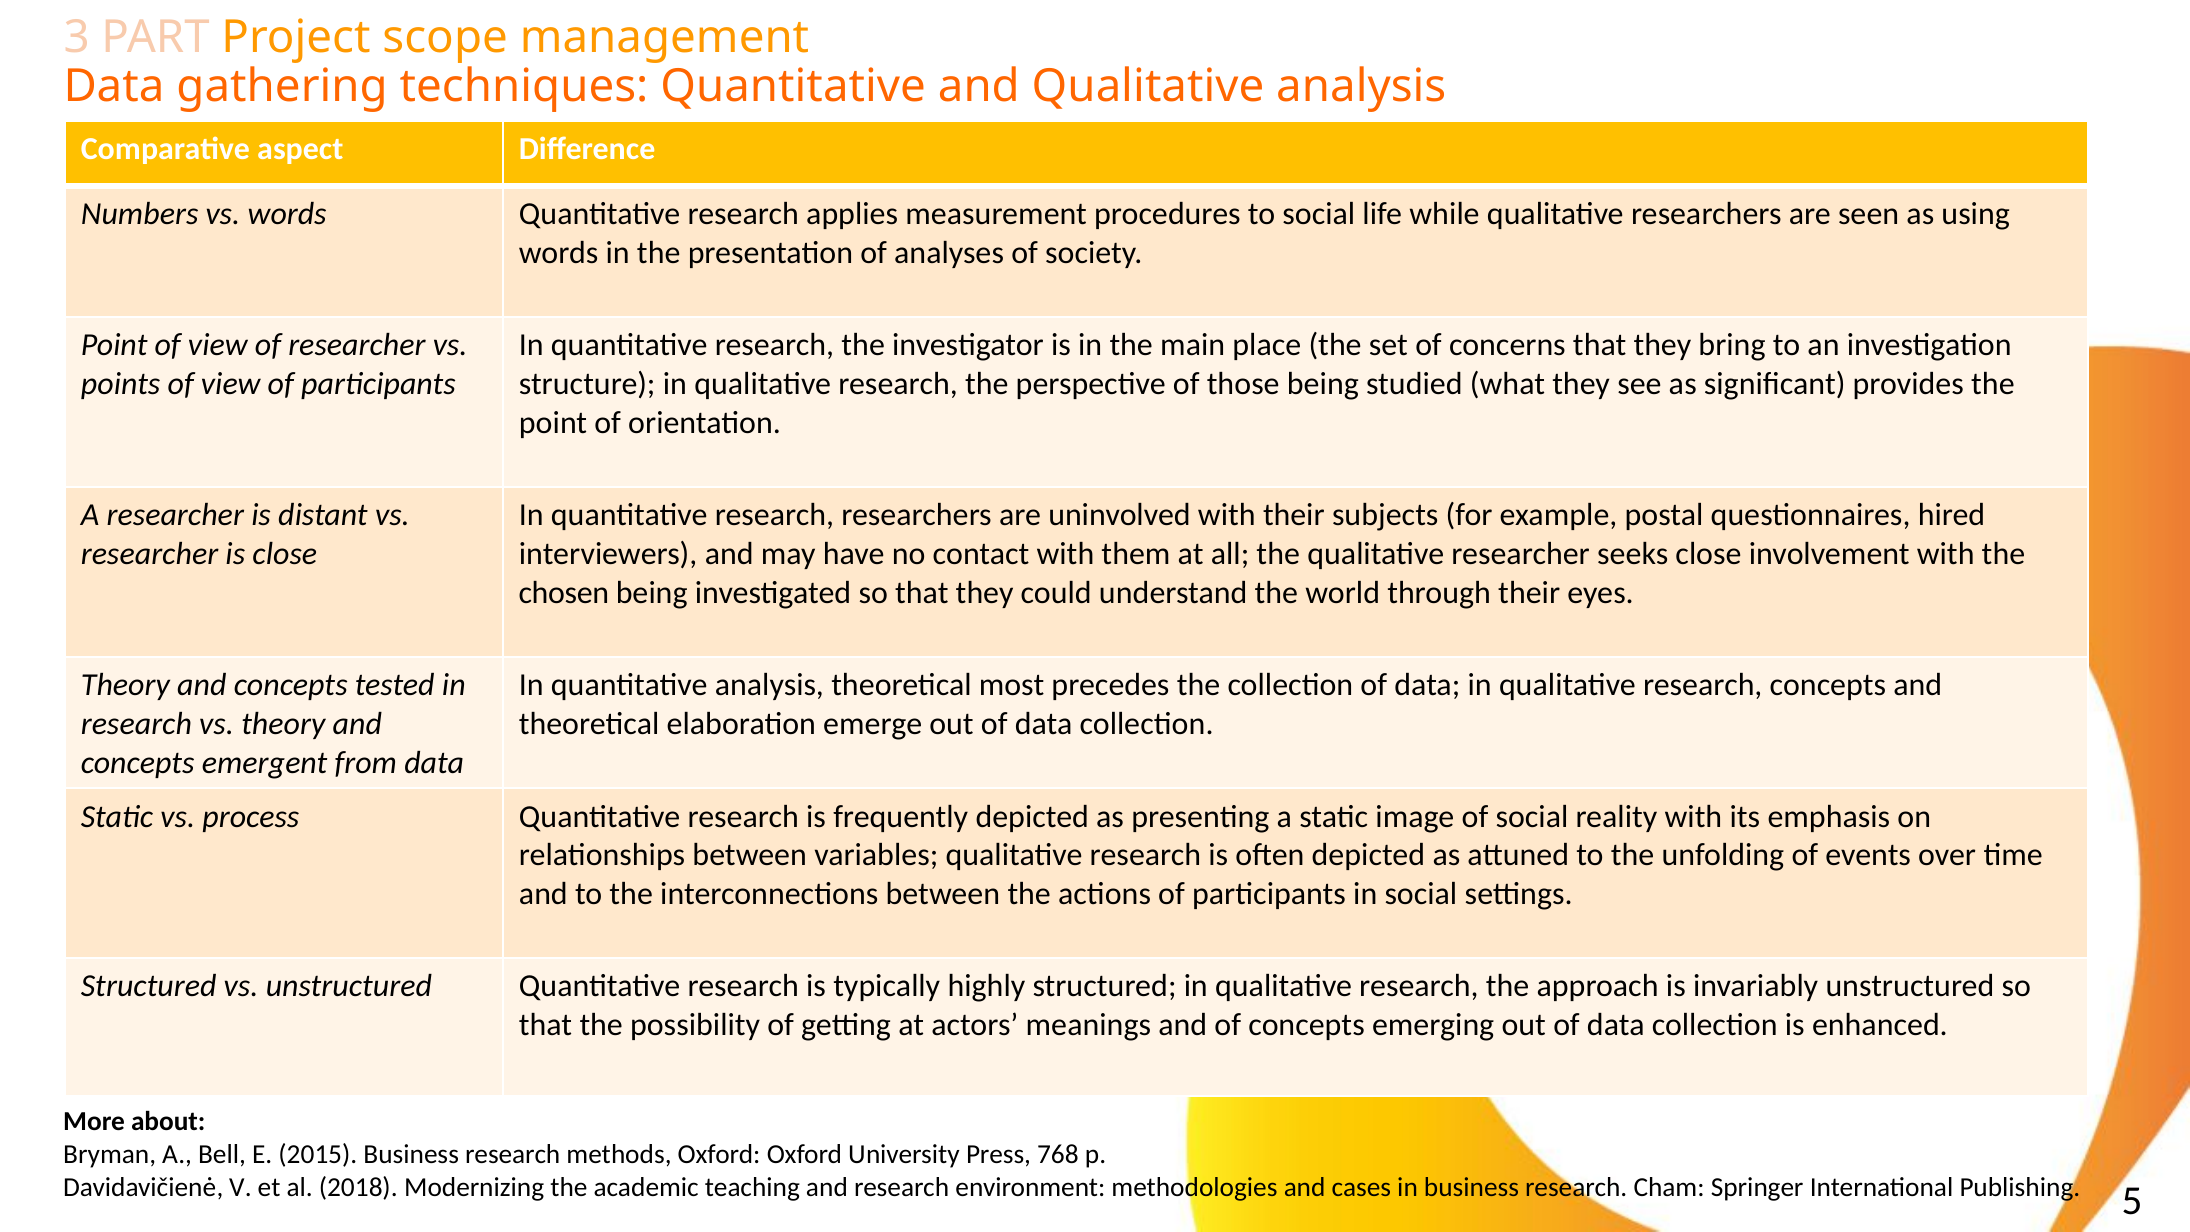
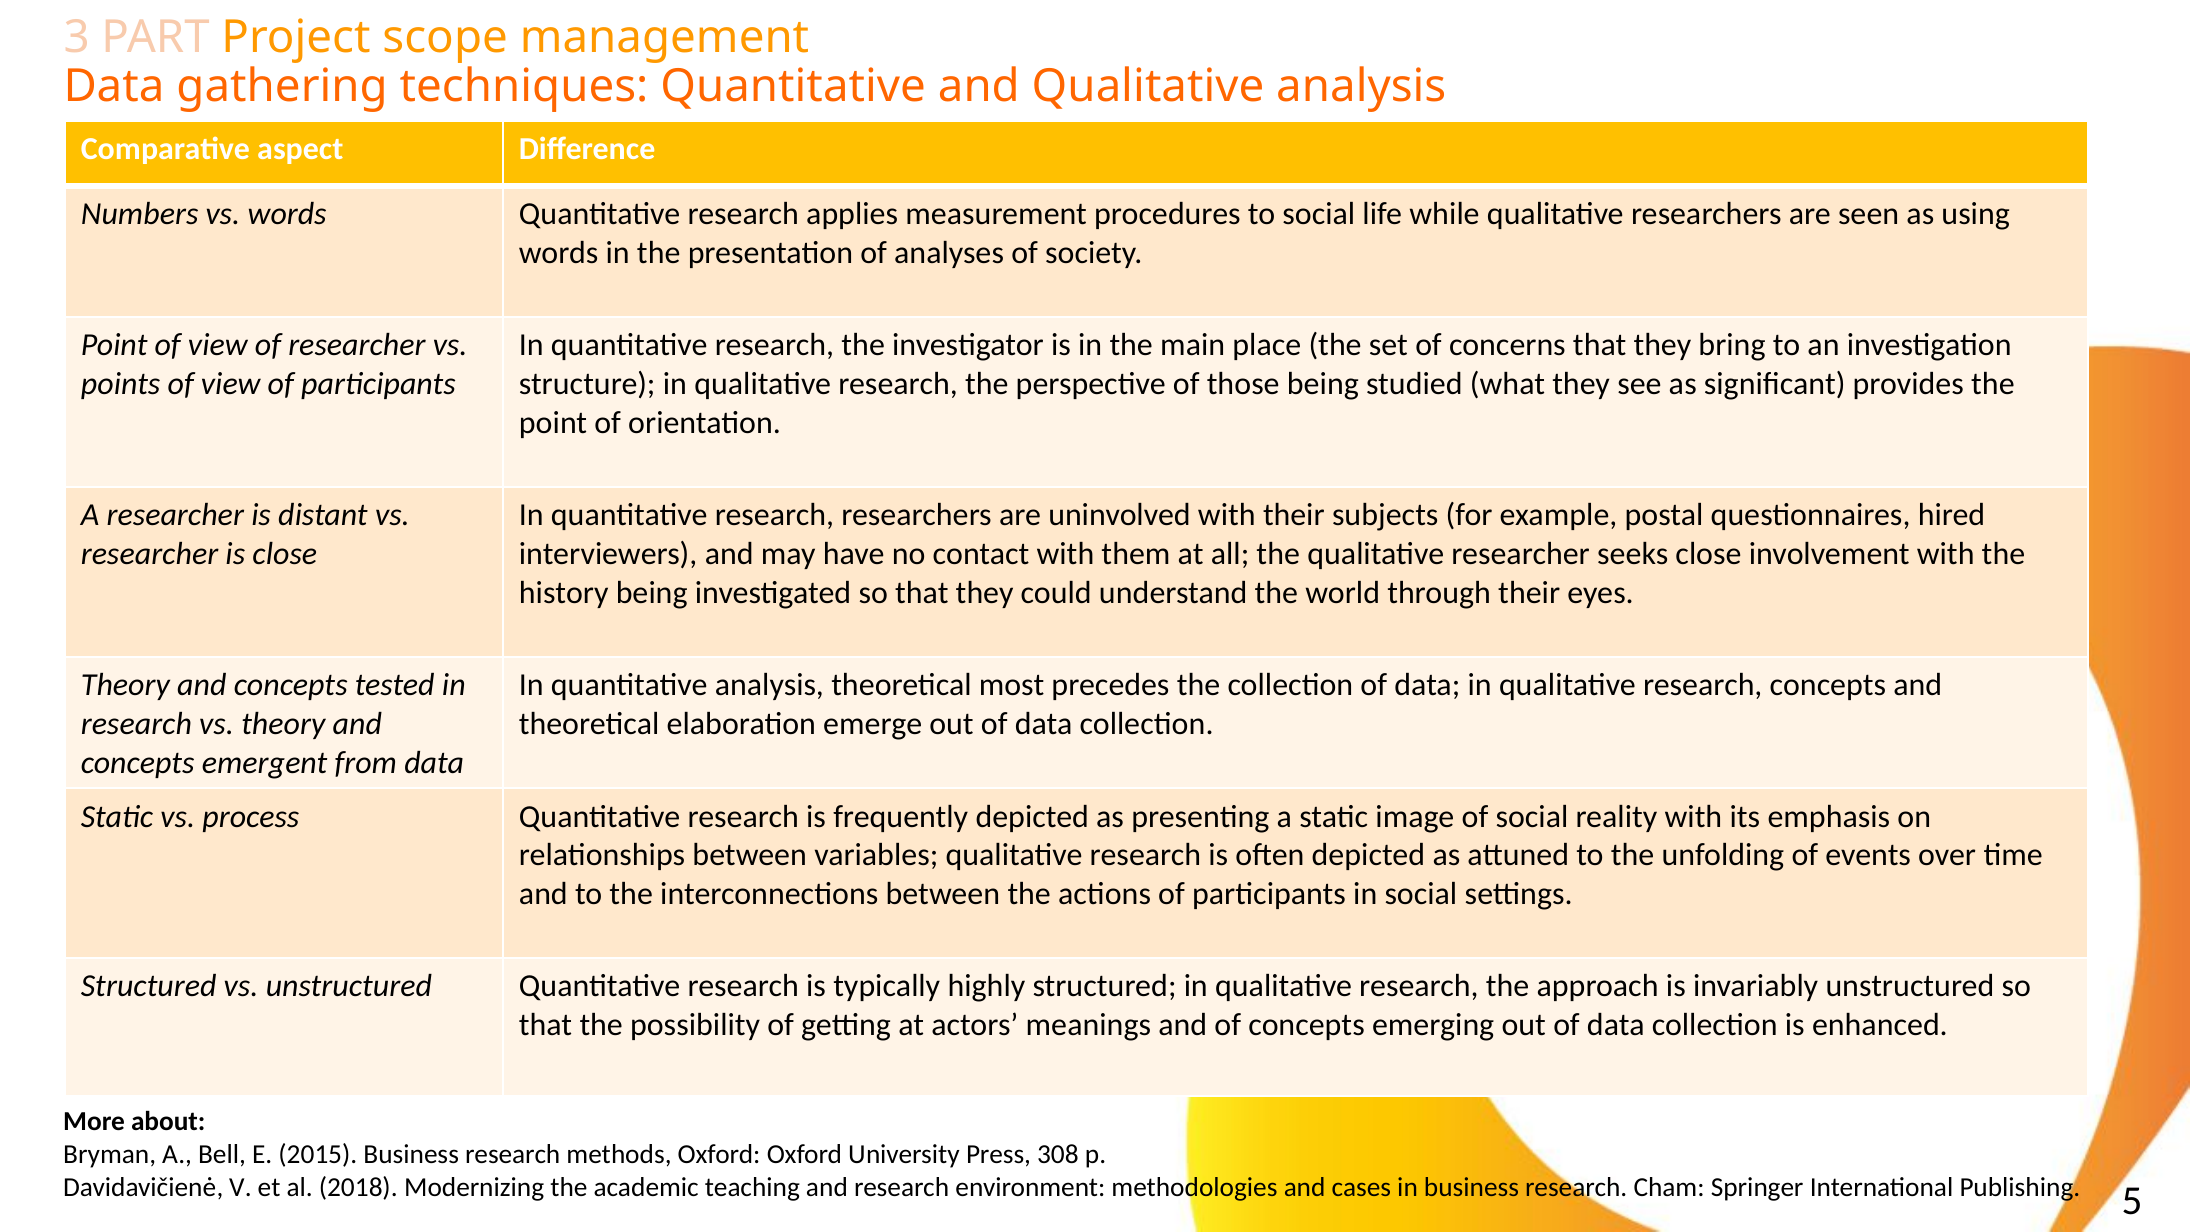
chosen: chosen -> history (564, 593)
768: 768 -> 308 (1058, 1155)
